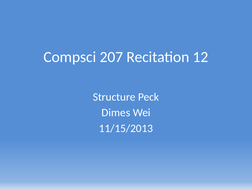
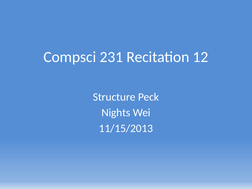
207: 207 -> 231 (111, 57)
Dimes: Dimes -> Nights (116, 113)
